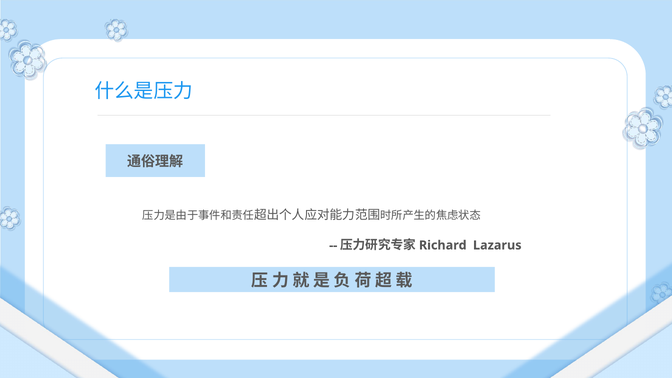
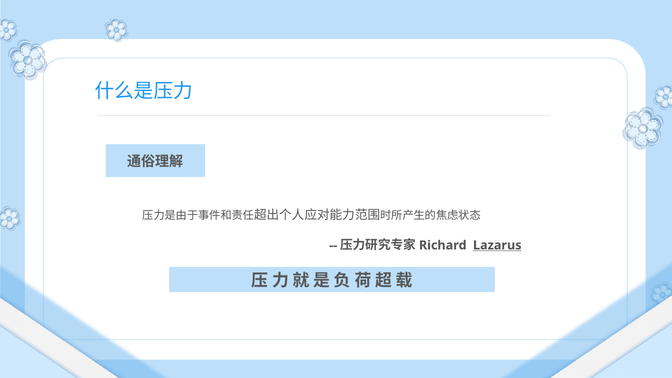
Lazarus underline: none -> present (497, 245)
